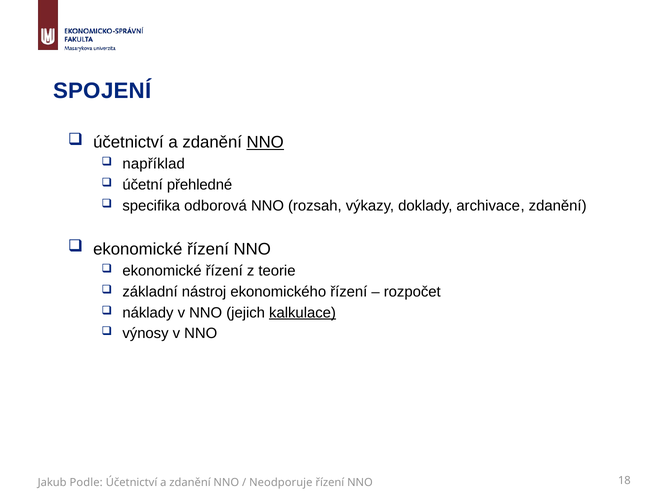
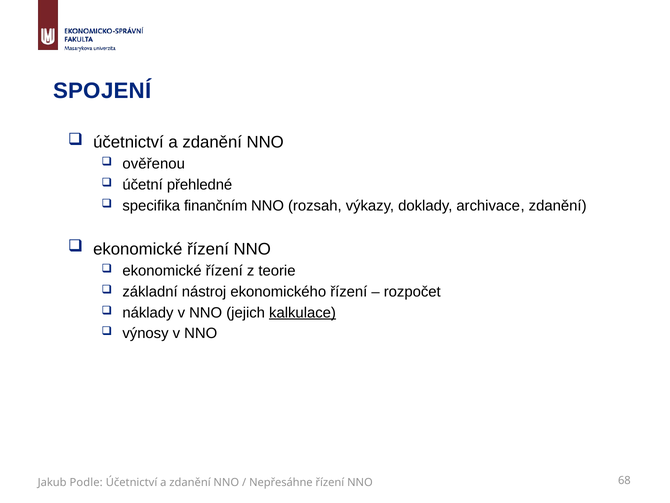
NNO underline: present -> none (265, 142)
například: například -> ověřenou (154, 164)
odborová: odborová -> finančním (216, 206)
Neodporuje: Neodporuje -> Nepřesáhne (281, 482)
18: 18 -> 68 (624, 480)
